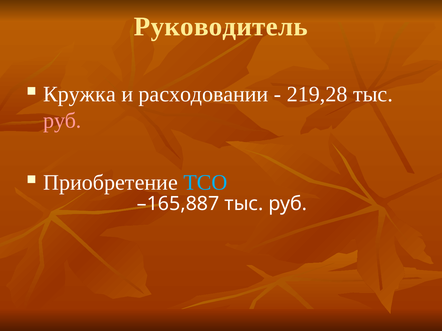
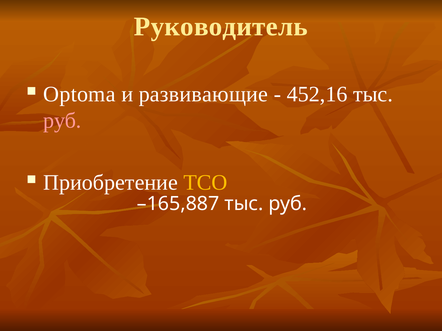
Кружка: Кружка -> Optoma (79, 94)
расходовании: расходовании -> развивающие (203, 94)
219,28: 219,28 -> 452,16 (317, 94)
ТСО colour: light blue -> yellow (205, 183)
